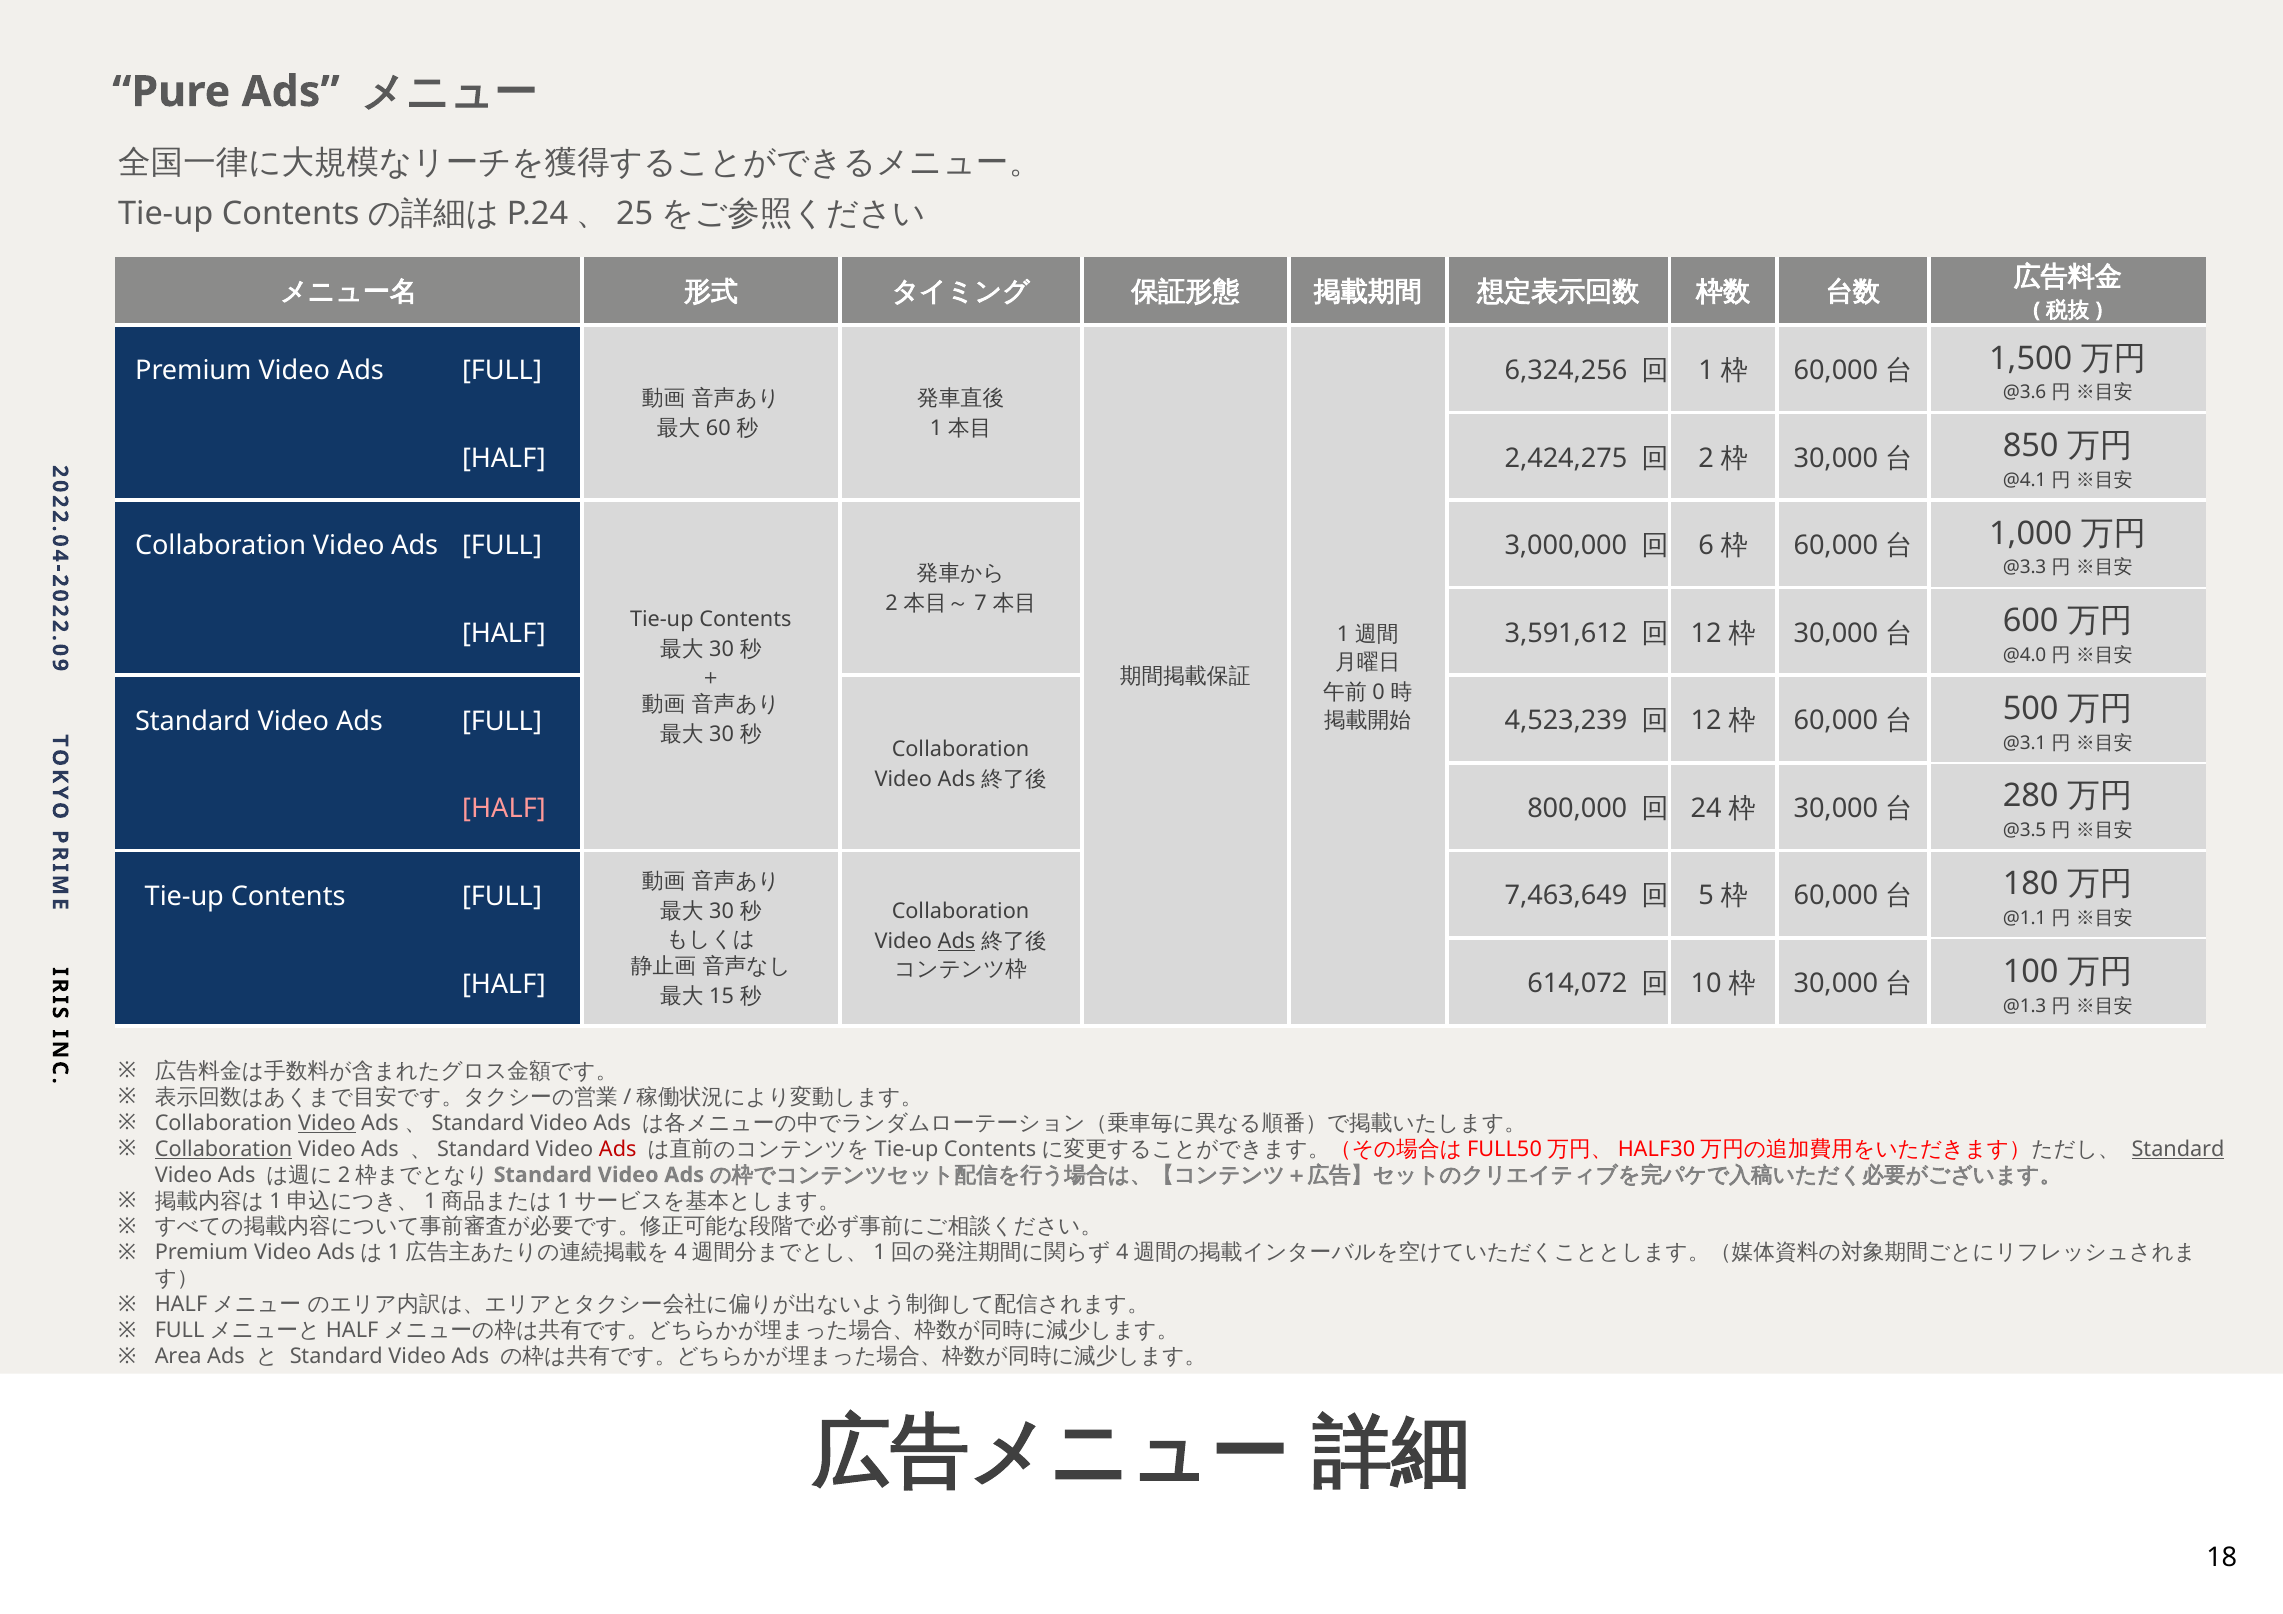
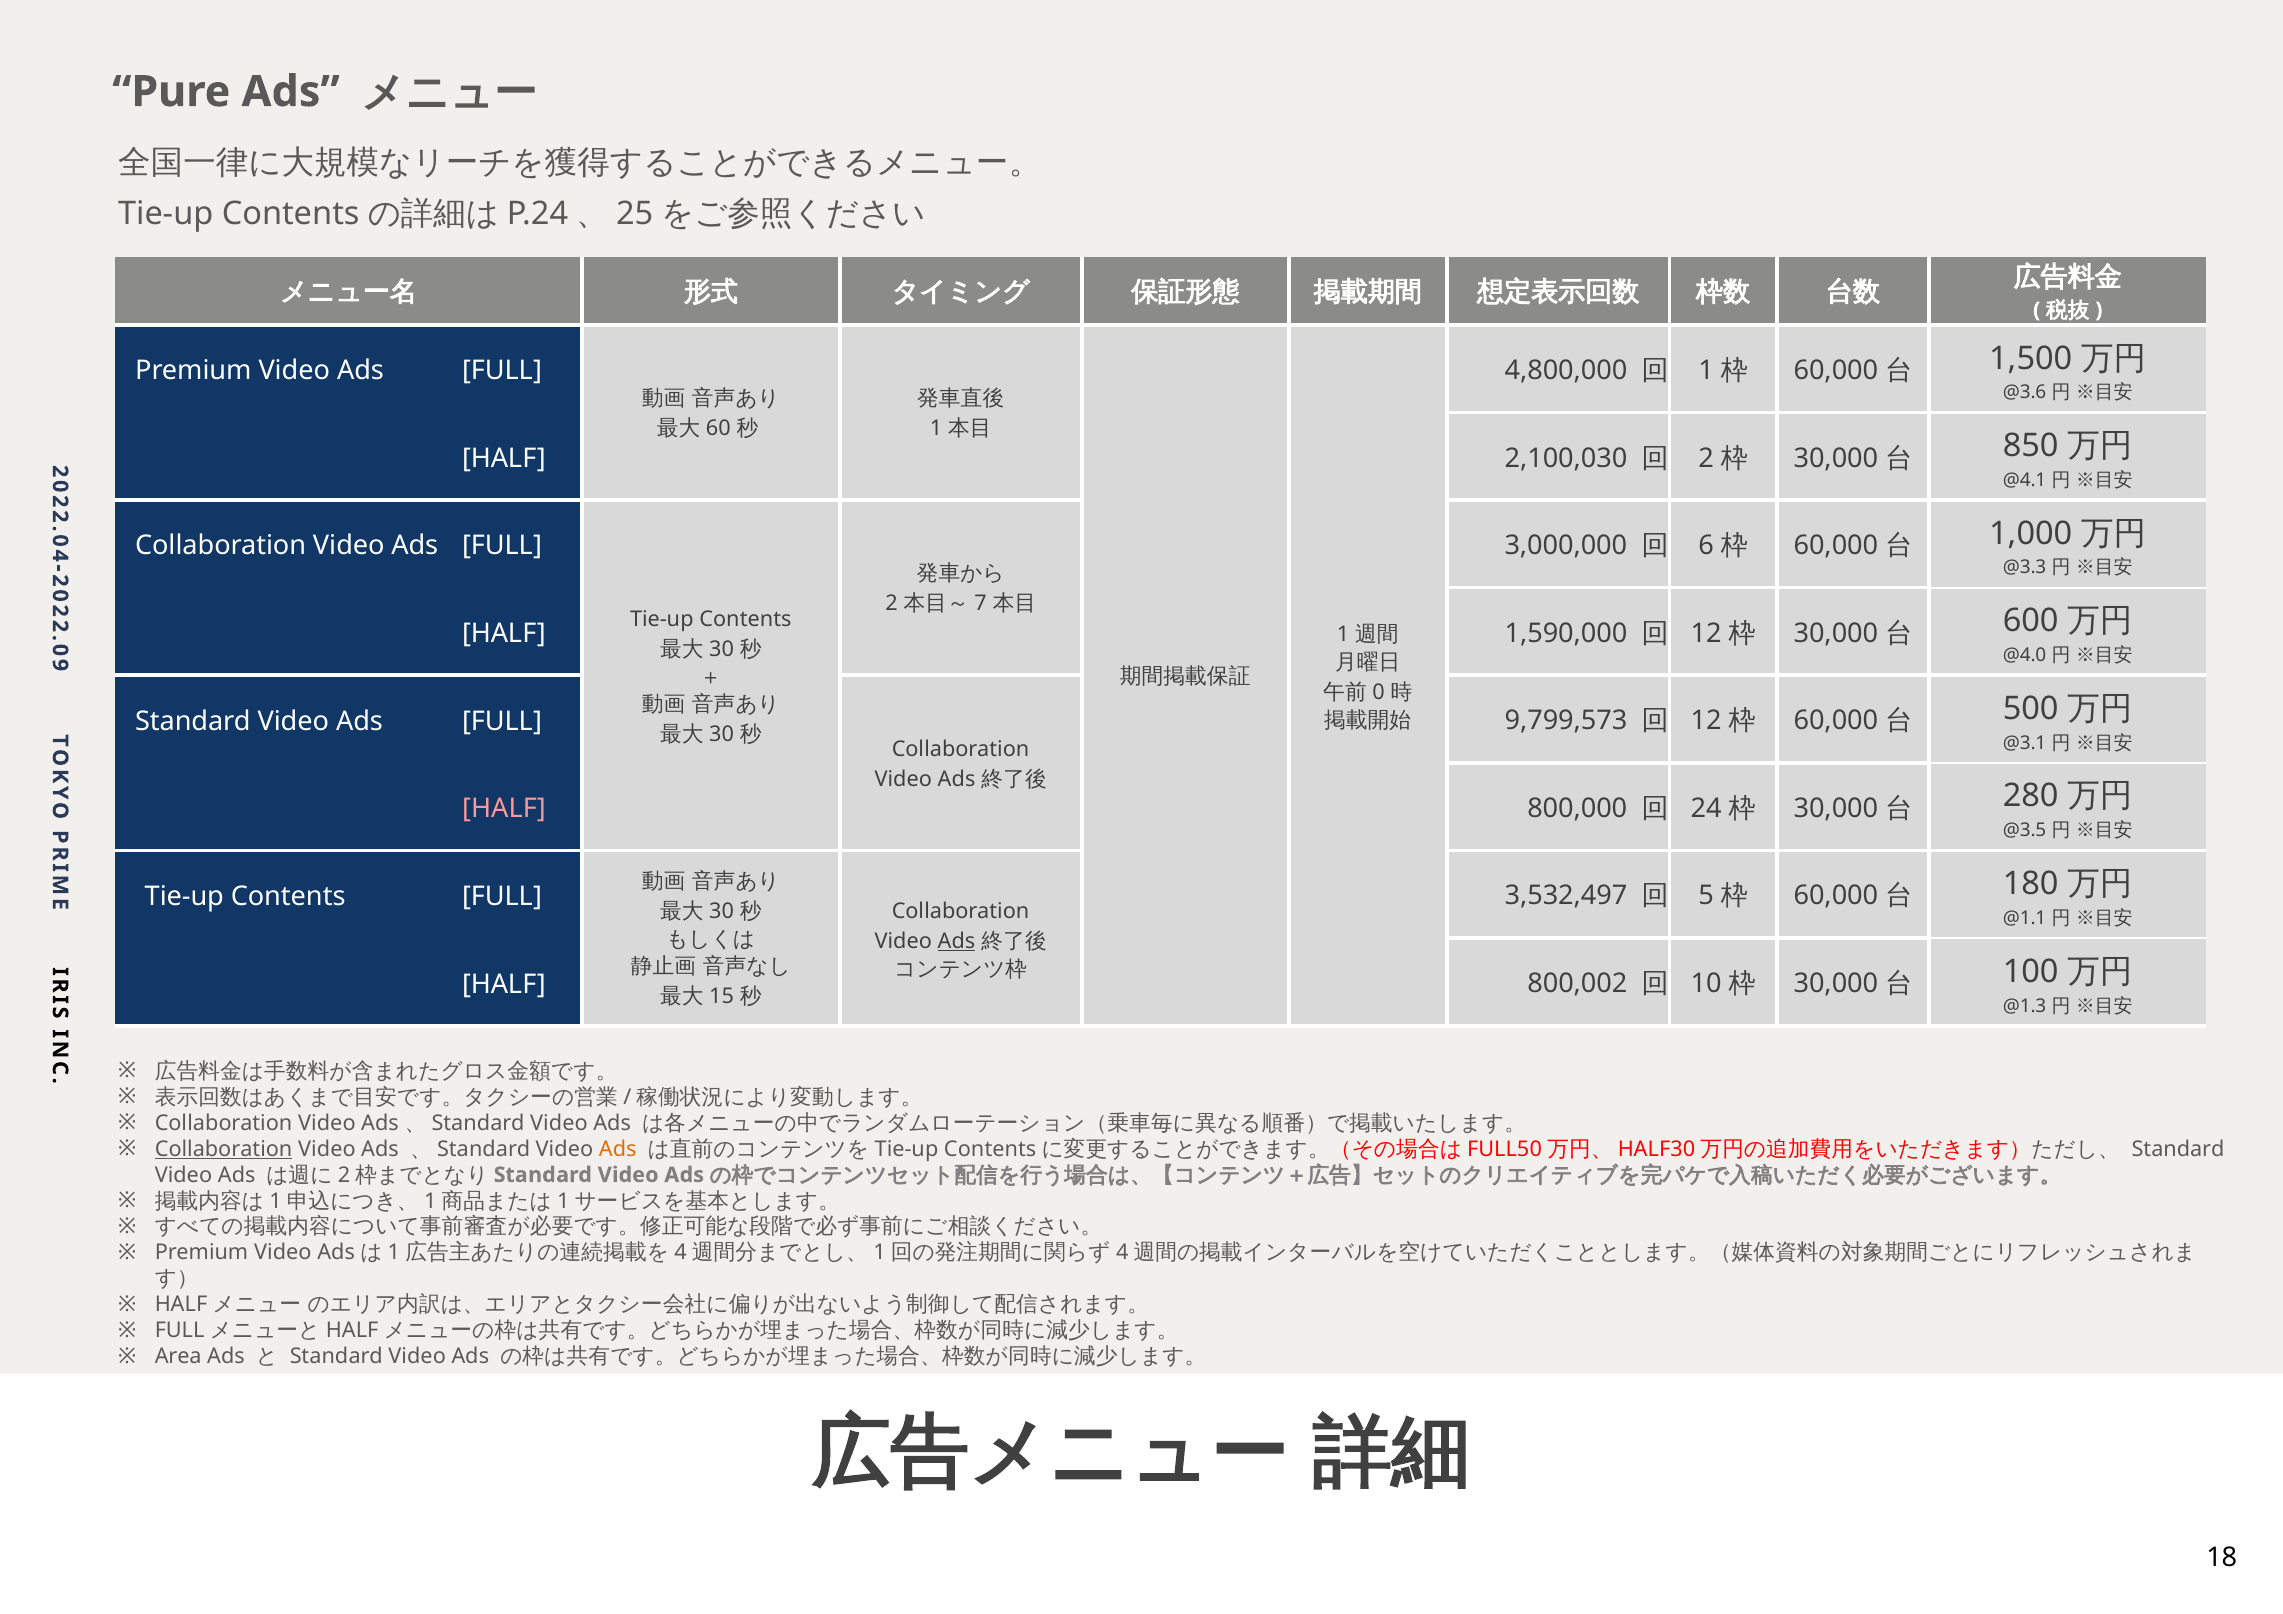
6,324,256: 6,324,256 -> 4,800,000 (1566, 371)
2,424,275: 2,424,275 -> 2,100,030 (1566, 458)
3,591,612: 3,591,612 -> 1,590,000 (1566, 633)
4,523,239: 4,523,239 -> 9,799,573 (1566, 721)
7,463,649: 7,463,649 -> 3,532,497 (1566, 896)
614,072: 614,072 -> 800,002 (1577, 984)
Video underline: present -> none (327, 1123)
Ads colour: red -> orange (618, 1149)
Standard underline: present -> none (2178, 1149)
